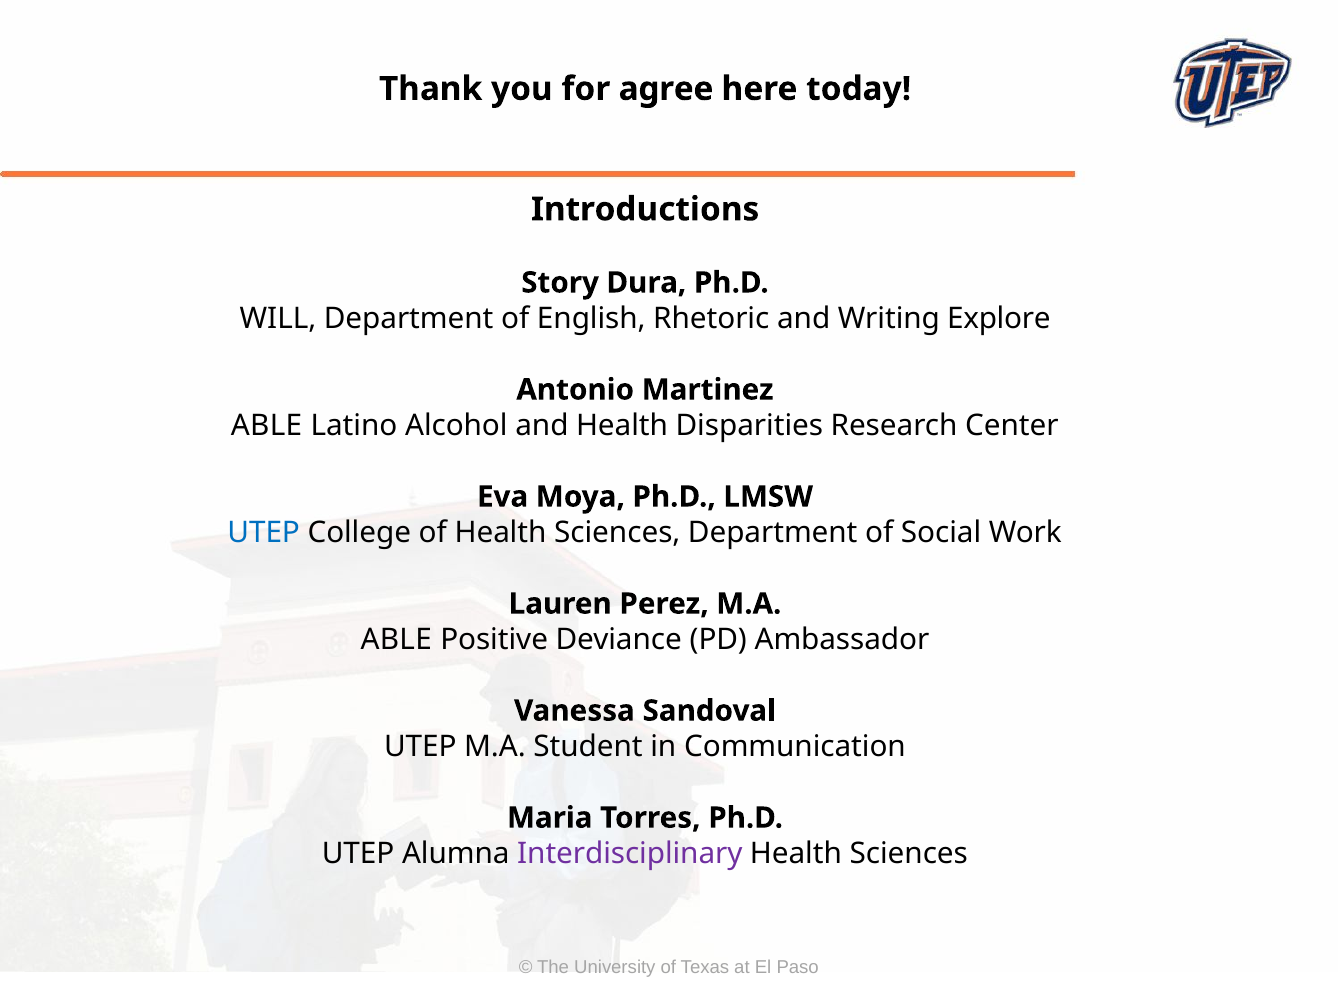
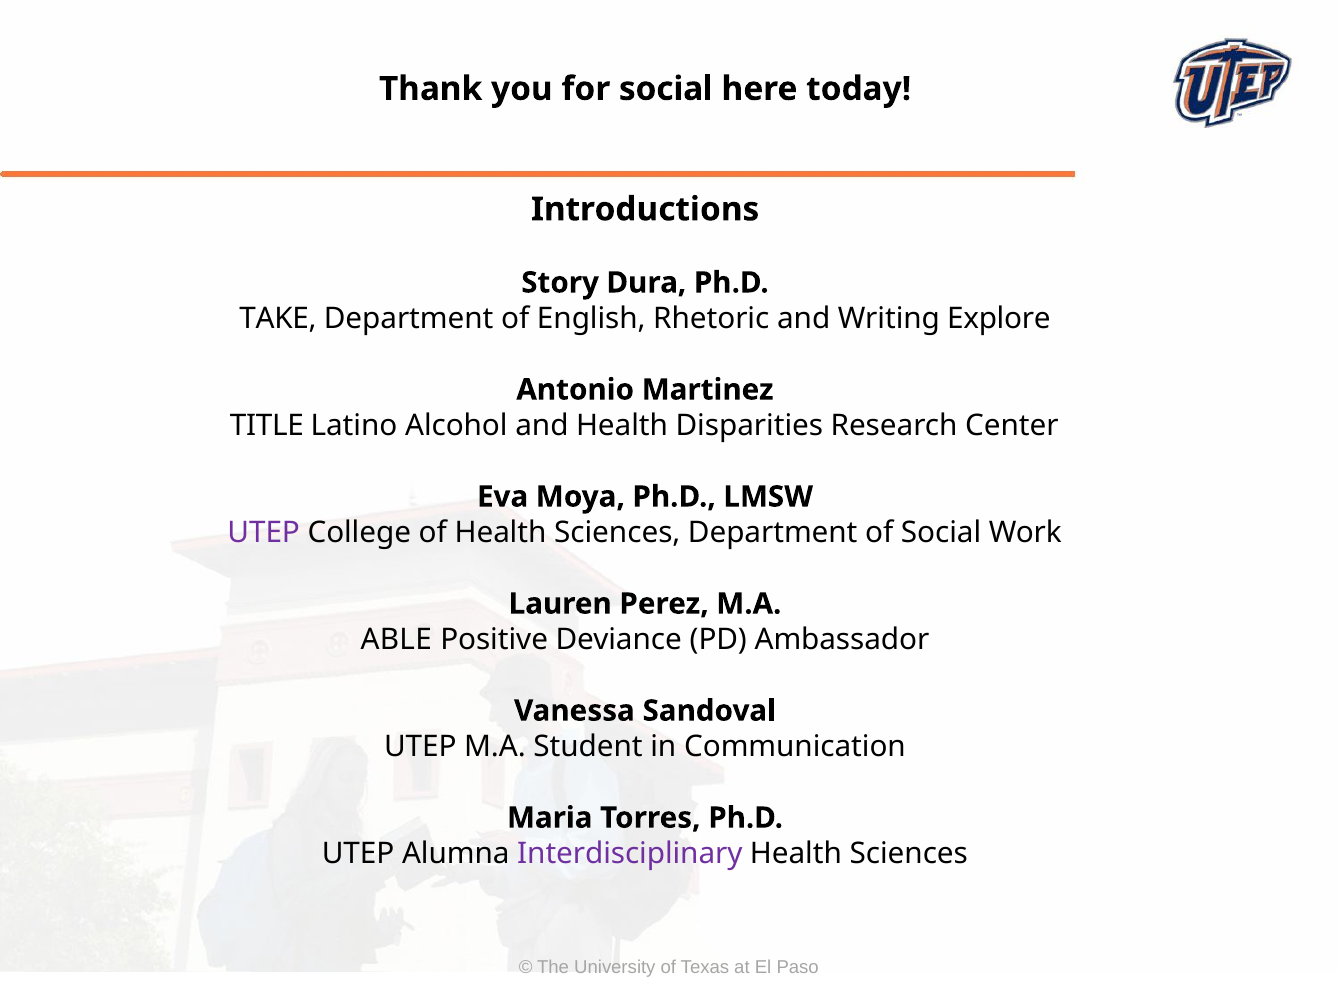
for agree: agree -> social (666, 89)
WILL: WILL -> TAKE (278, 318)
ABLE: ABLE -> TITLE (267, 425)
UTEP colour: blue -> purple (264, 532)
